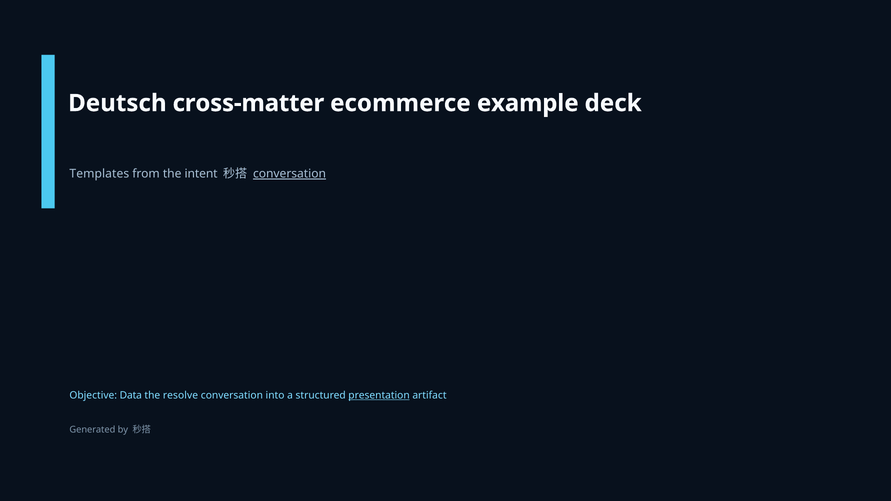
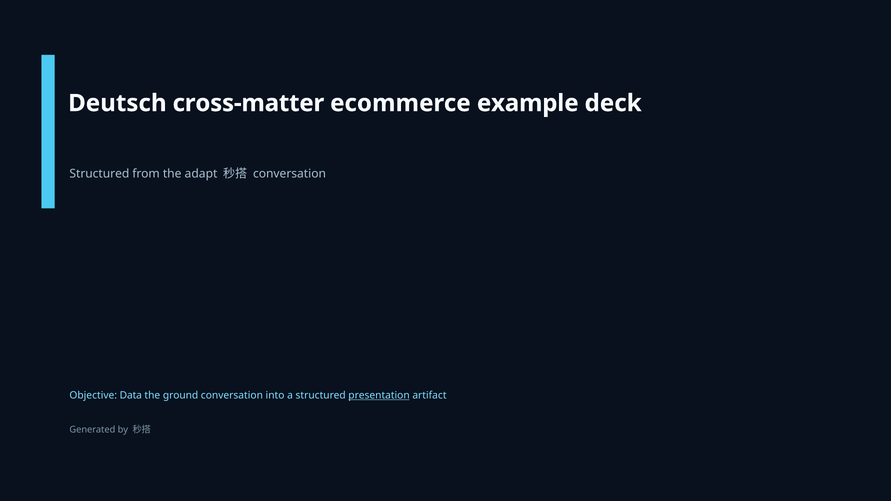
Templates: Templates -> Structured (99, 174)
intent: intent -> adapt (201, 174)
conversation underline: present -> none (290, 174)
resolve: resolve -> ground (181, 396)
